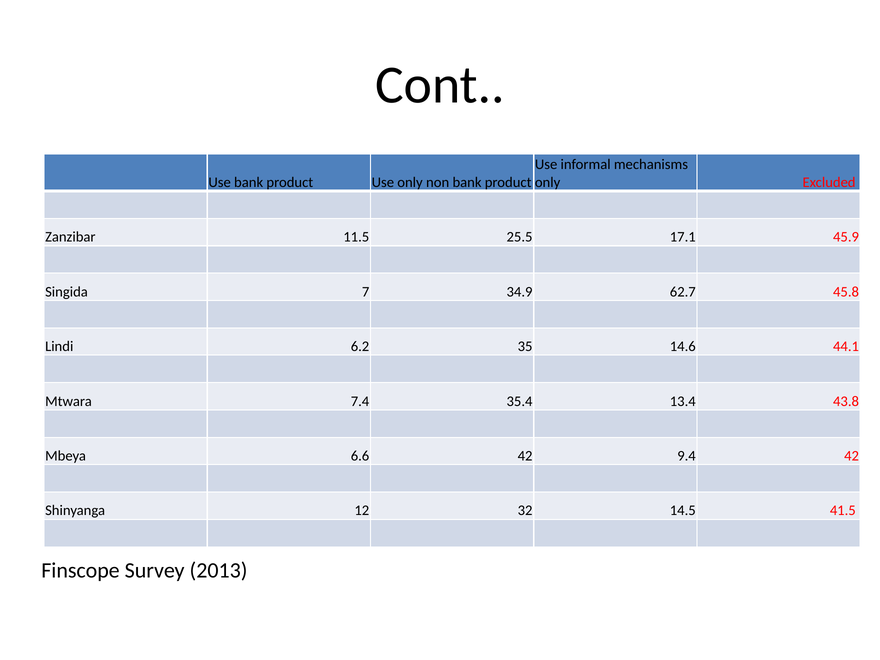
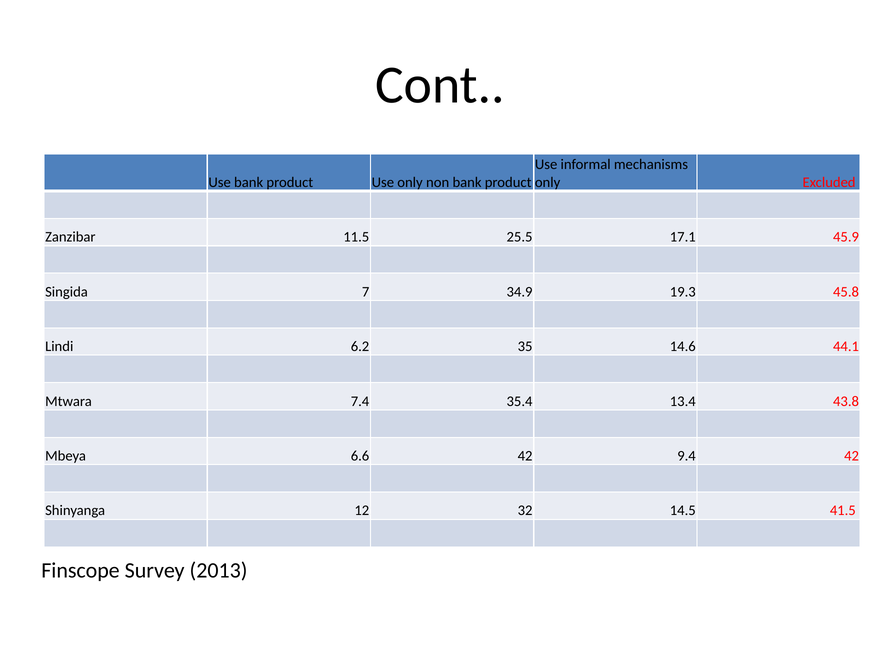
62.7: 62.7 -> 19.3 (683, 292)
